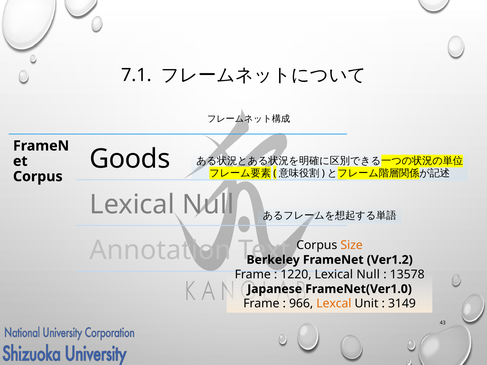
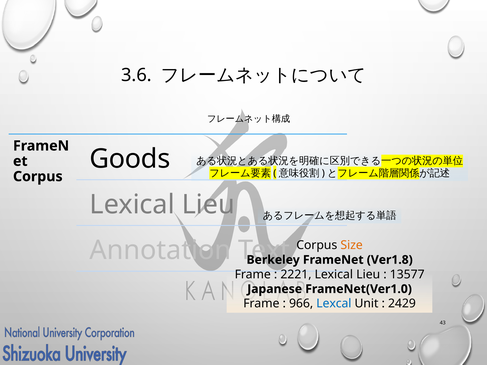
7.1: 7.1 -> 3.6 (136, 75)
Null: Null -> Lieu (208, 205)
Ver1.2: Ver1.2 -> Ver1.8 (390, 260)
1220: 1220 -> 2221 (296, 275)
Null: Null -> Lieu (368, 275)
13578: 13578 -> 13577 (407, 275)
Lexcal colour: orange -> blue (334, 304)
3149: 3149 -> 2429 (402, 304)
